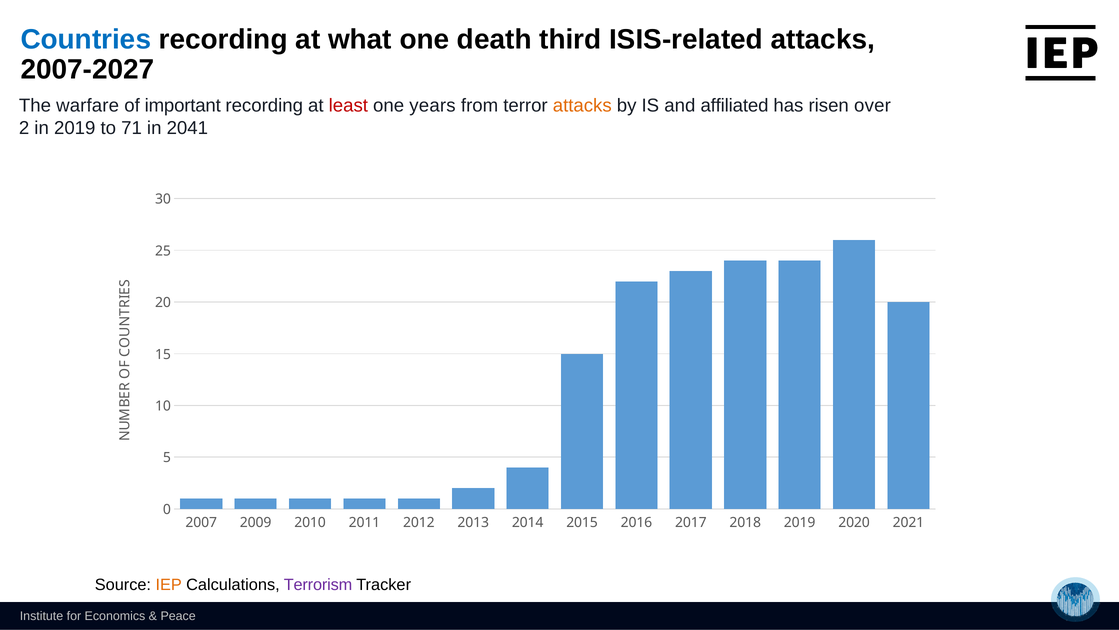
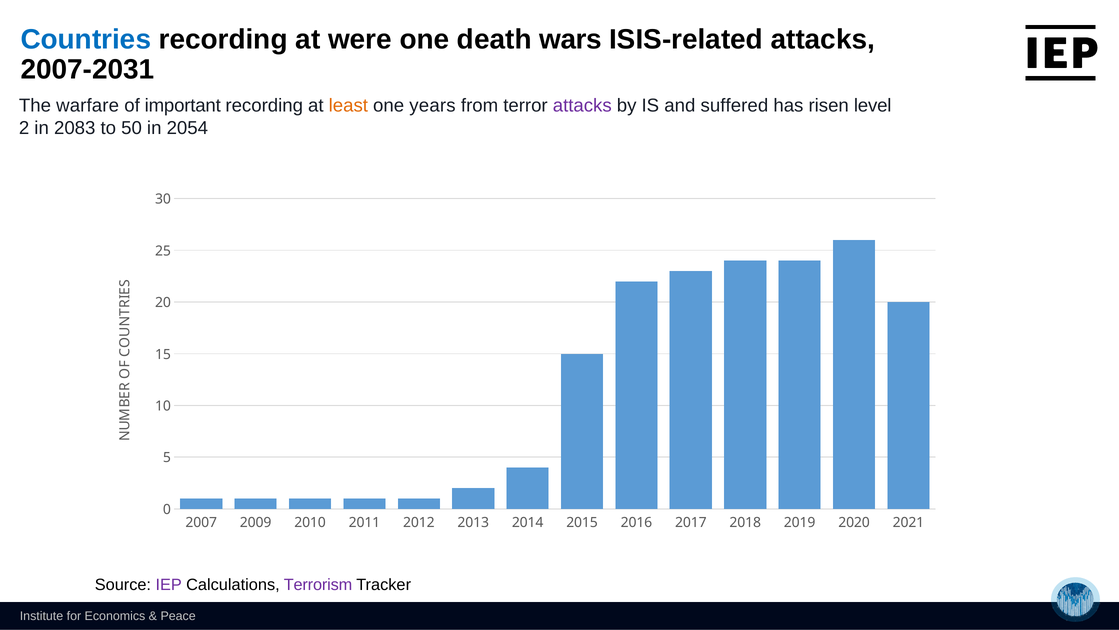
what: what -> were (360, 39)
third: third -> wars (571, 39)
2007-2027: 2007-2027 -> 2007-2031 (87, 69)
least colour: red -> orange (348, 106)
attacks colour: orange -> purple (582, 106)
affiliated: affiliated -> suffered (734, 106)
over: over -> level (873, 106)
in 2019: 2019 -> 2083 (75, 128)
71: 71 -> 50 (132, 128)
2041: 2041 -> 2054 (187, 128)
IEP colour: orange -> purple (169, 584)
